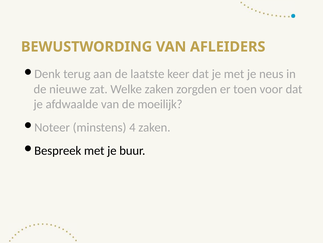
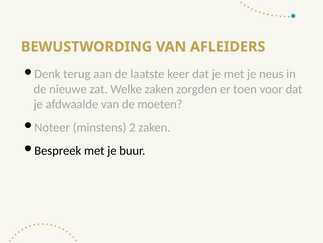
moeilijk: moeilijk -> moeten (160, 104)
4: 4 -> 2 (132, 127)
